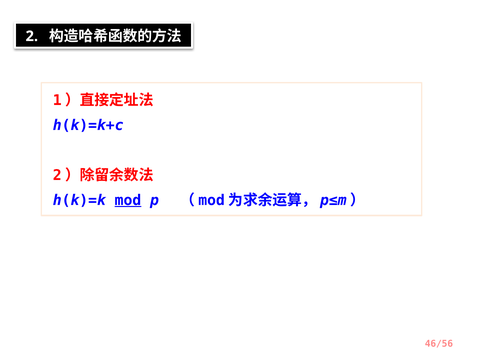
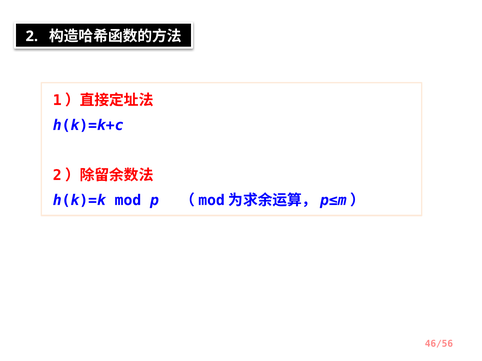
mod underline: present -> none (128, 200)
